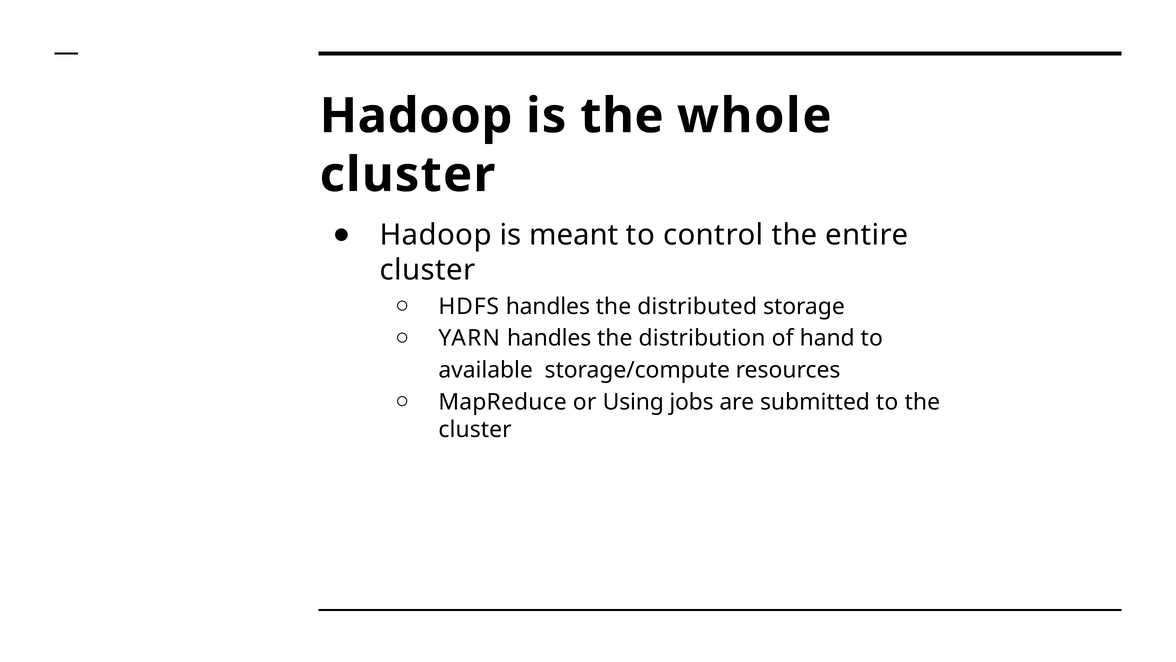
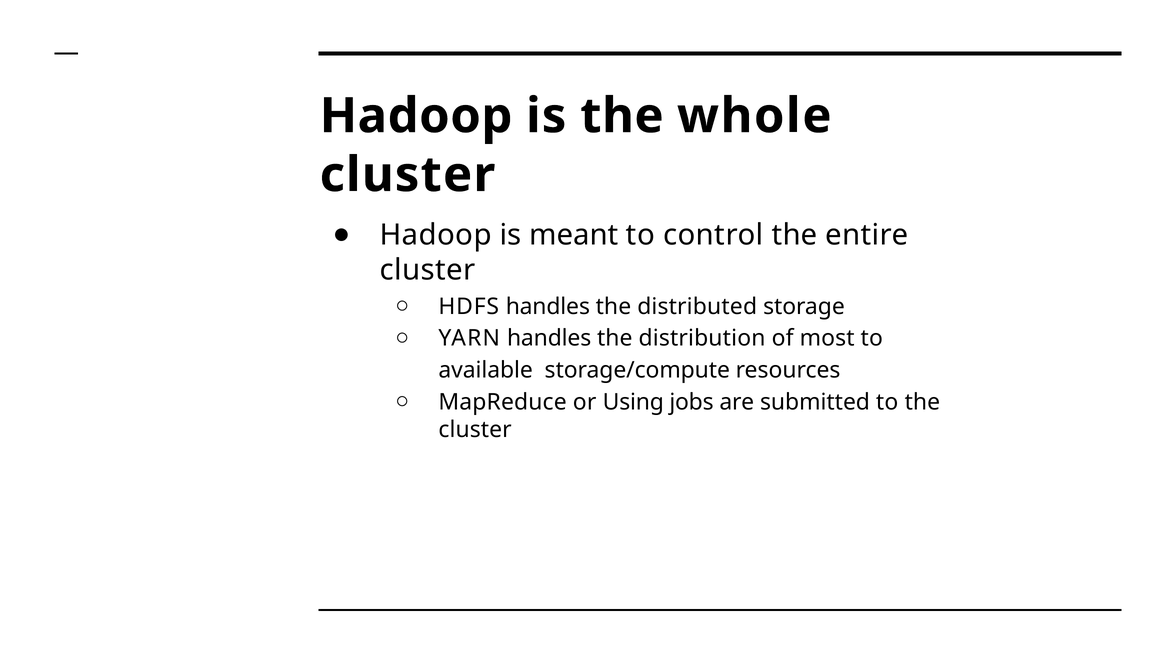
hand: hand -> most (827, 338)
